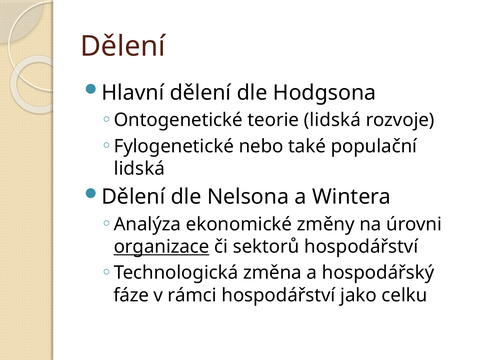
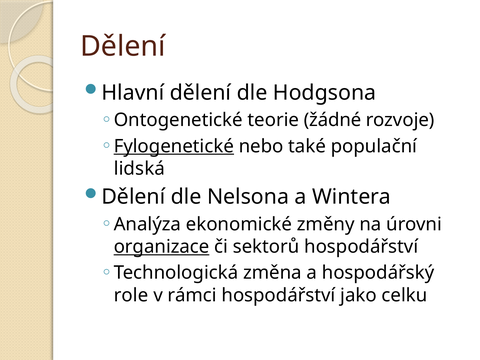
teorie lidská: lidská -> žádné (332, 120)
Fylogenetické underline: none -> present (174, 146)
fáze: fáze -> role (131, 295)
